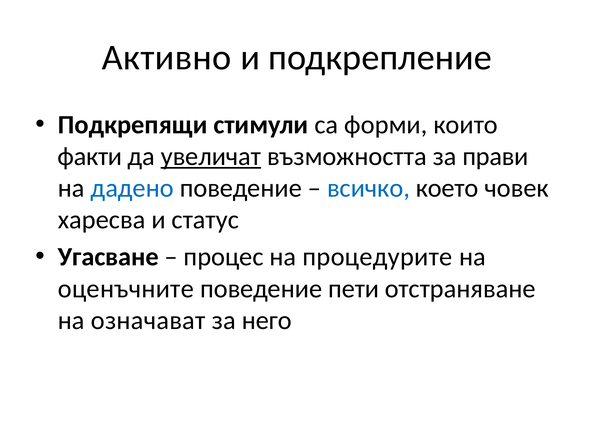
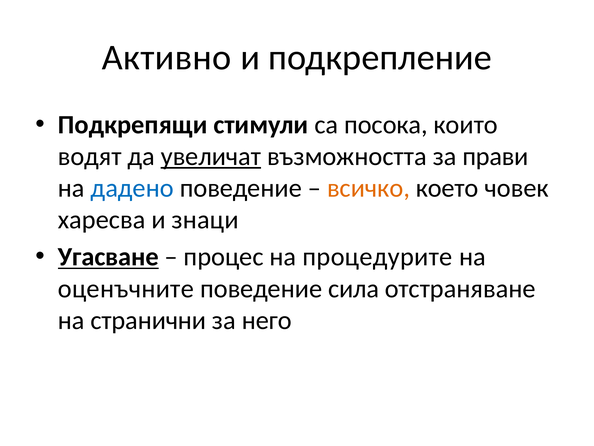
форми: форми -> посока (386, 125)
факти: факти -> водят (90, 156)
всичко colour: blue -> orange (368, 188)
статус: статус -> знаци (205, 220)
Угасване underline: none -> present (108, 257)
пети: пети -> сила (354, 288)
означават: означават -> странични (148, 320)
